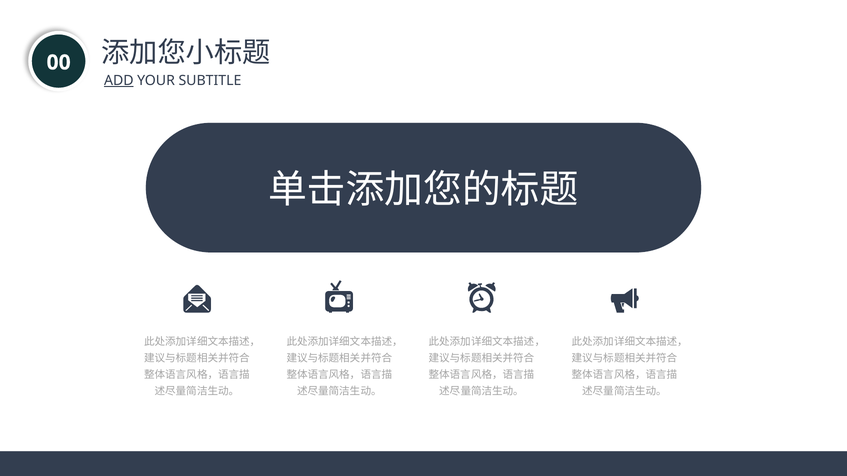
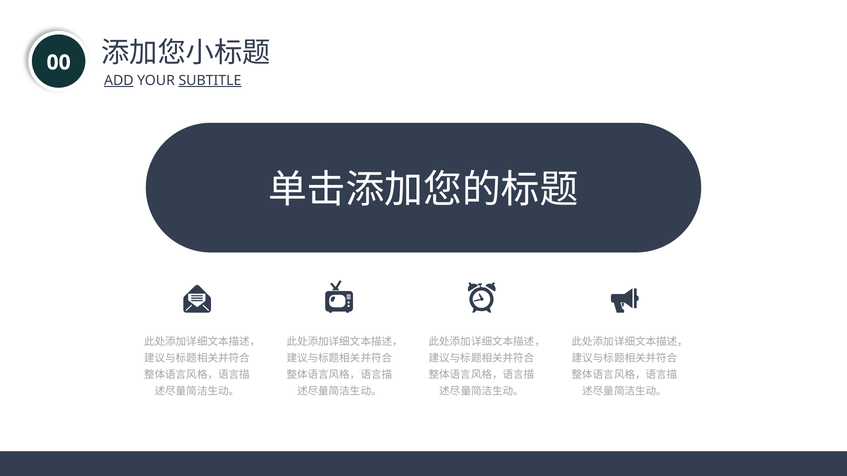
SUBTITLE underline: none -> present (210, 80)
